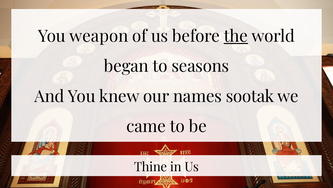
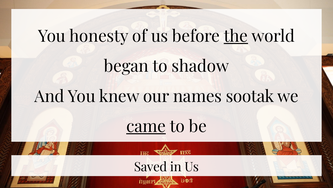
weapon: weapon -> honesty (99, 36)
seasons: seasons -> shadow (200, 66)
came underline: none -> present (146, 126)
Thine: Thine -> Saved (151, 167)
